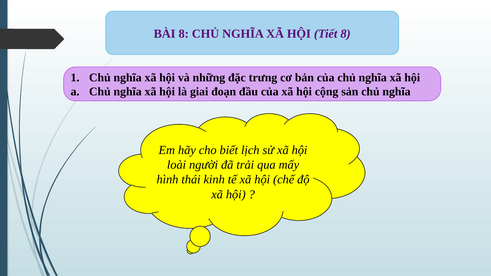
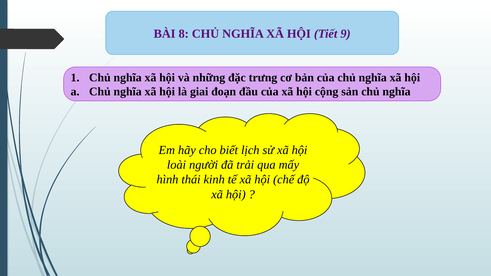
Tiết 8: 8 -> 9 (346, 34)
